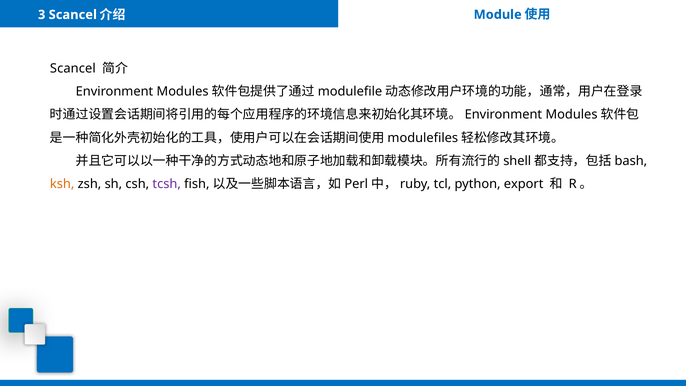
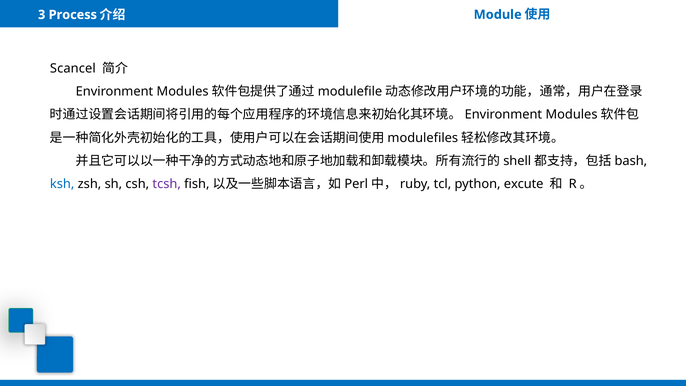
3 Scancel: Scancel -> Process (73, 15)
ksh colour: orange -> blue (62, 184)
export: export -> excute (524, 184)
